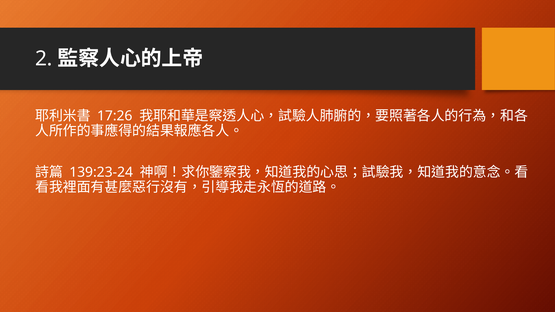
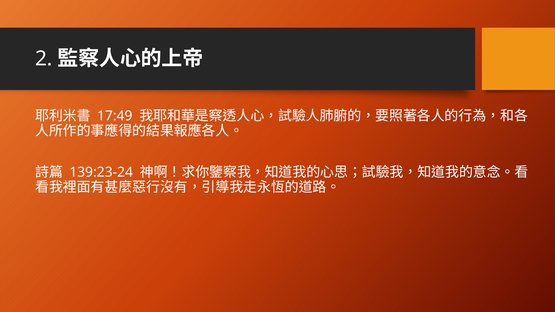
17:26: 17:26 -> 17:49 (115, 116)
